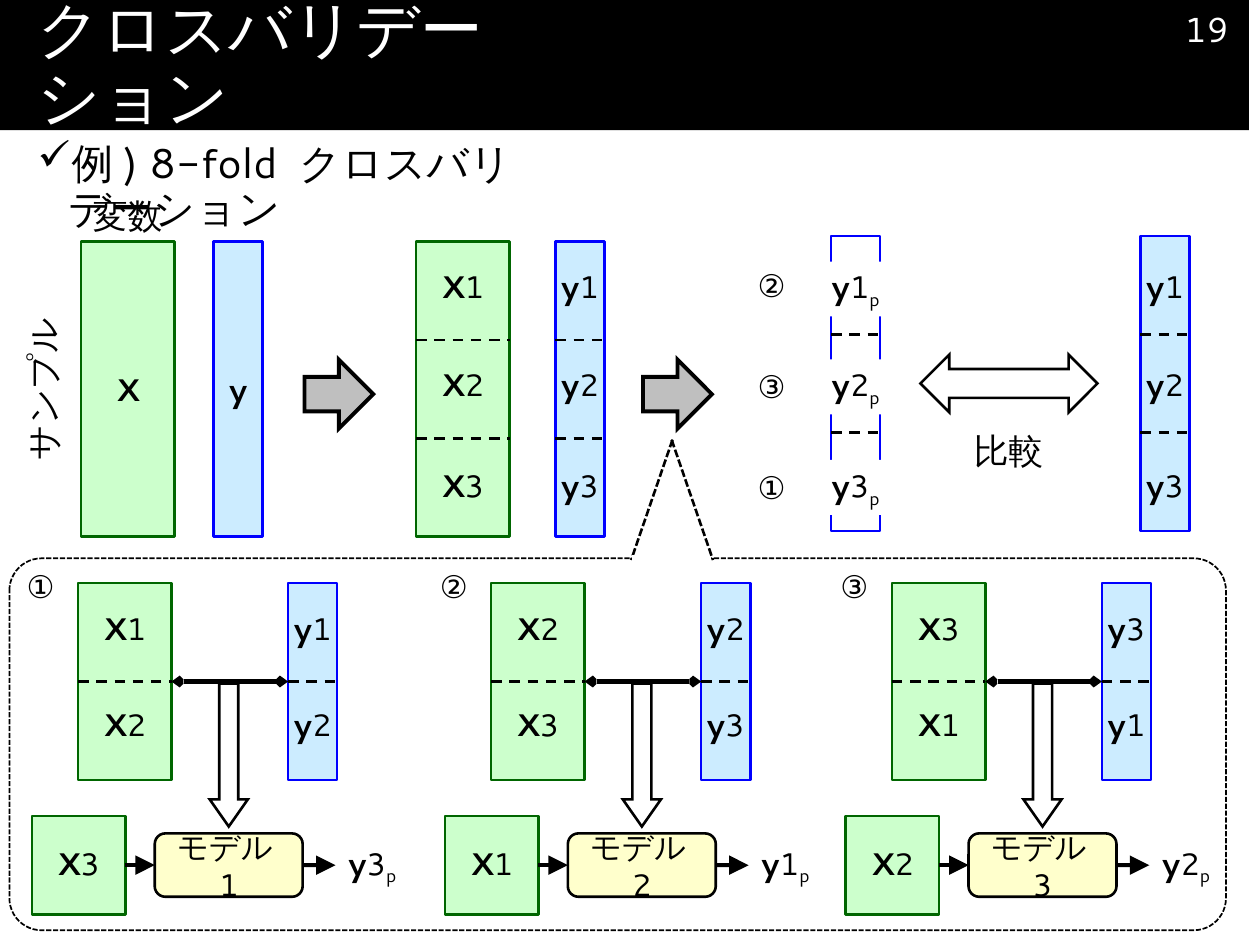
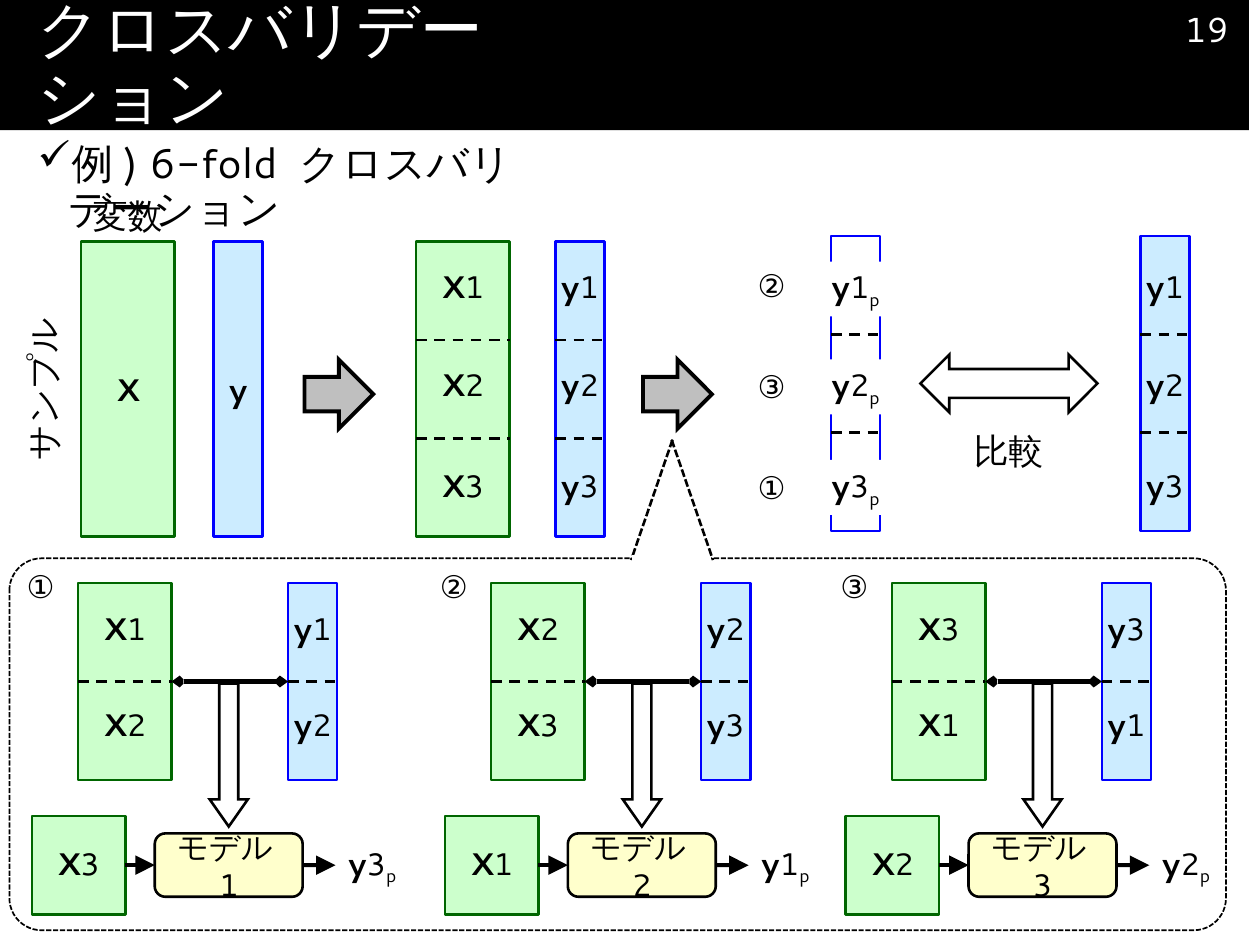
8-fold: 8-fold -> 6-fold (214, 165)
